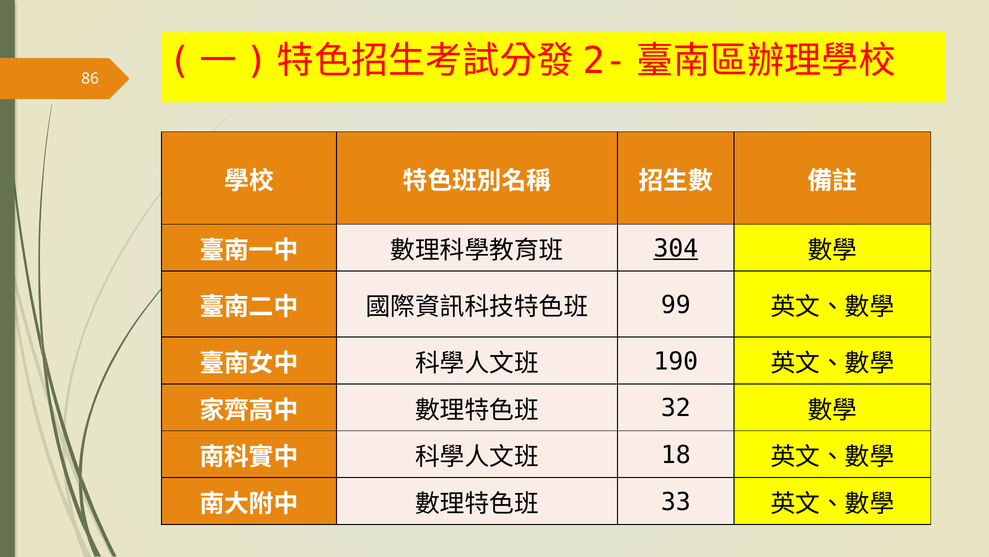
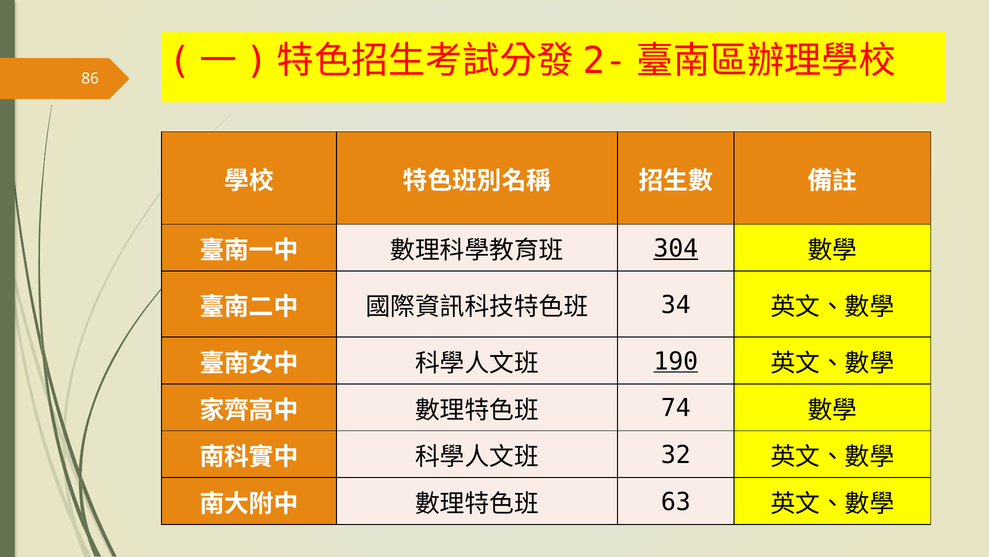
99: 99 -> 34 (676, 305)
190 underline: none -> present (676, 361)
32: 32 -> 74 (676, 408)
18: 18 -> 32 (676, 454)
33: 33 -> 63 (676, 501)
